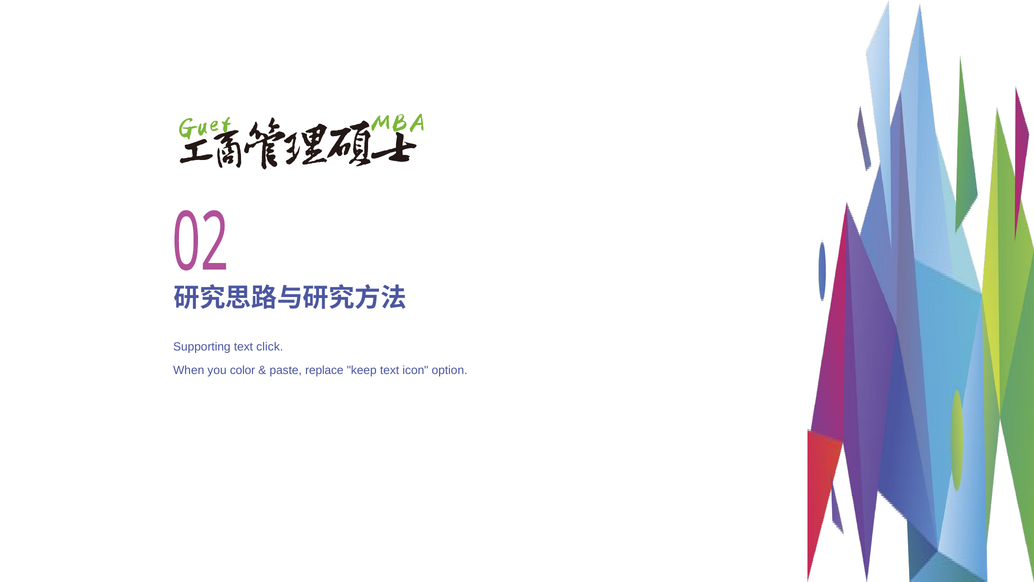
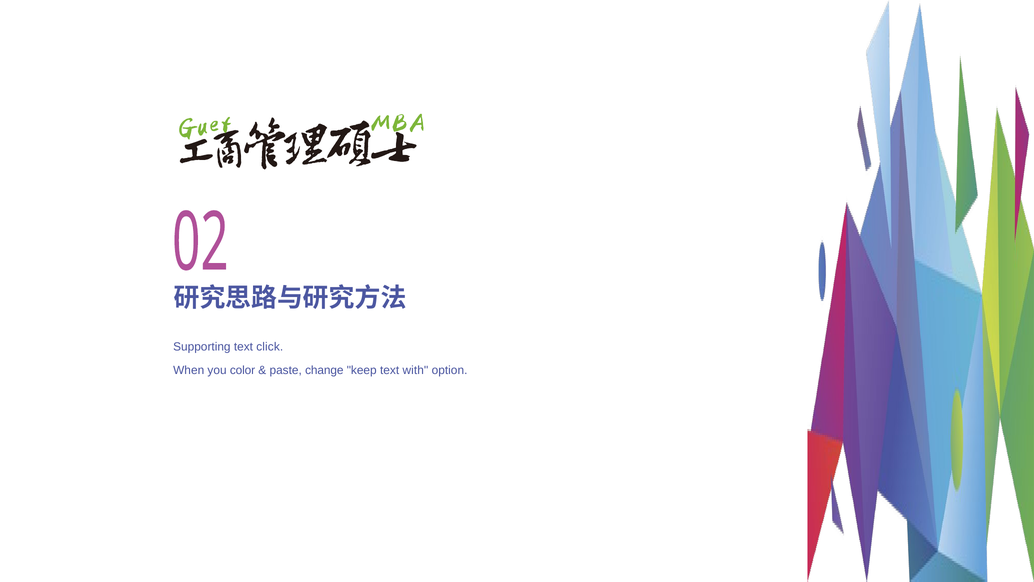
replace: replace -> change (324, 370)
icon: icon -> with (415, 370)
